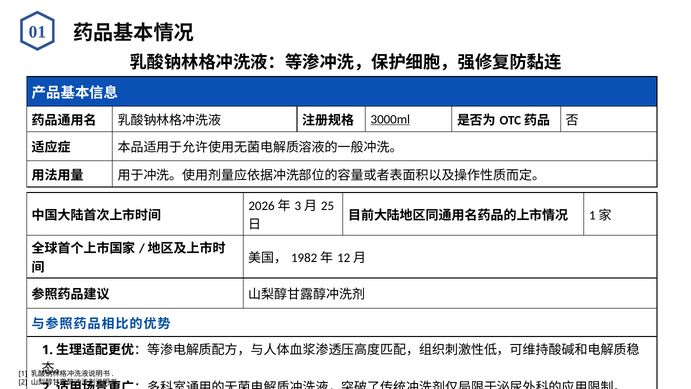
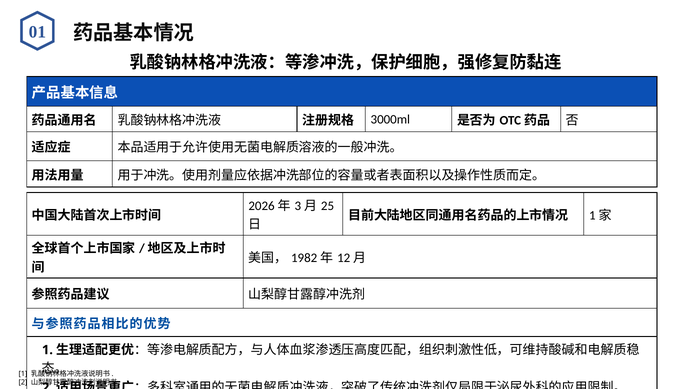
3000ml underline: present -> none (390, 119)
